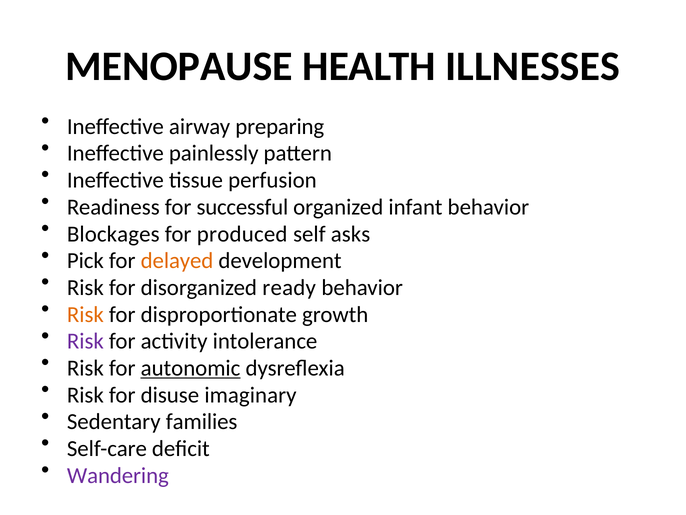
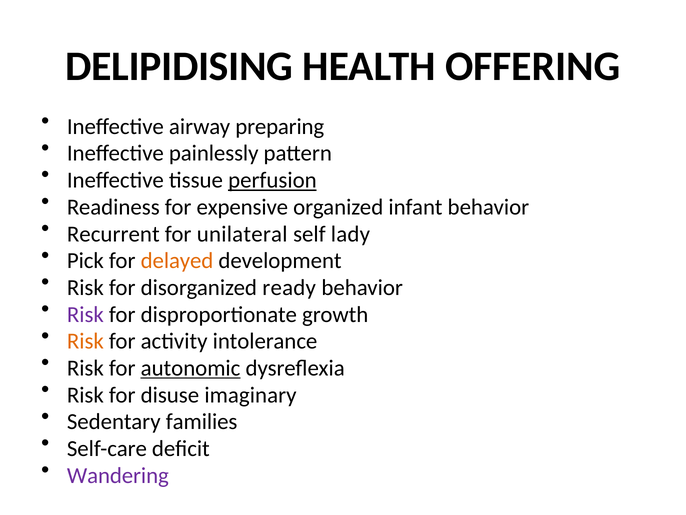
MENOPAUSE: MENOPAUSE -> DELIPIDISING (179, 66)
ILLNESSES: ILLNESSES -> OFFERING (533, 66)
perfusion underline: none -> present (272, 180)
successful: successful -> expensive (242, 207)
Blockages: Blockages -> Recurrent (113, 234)
produced: produced -> unilateral (242, 234)
asks: asks -> lady (350, 234)
Risk colour: orange -> purple (85, 314)
Risk colour: purple -> orange (85, 341)
